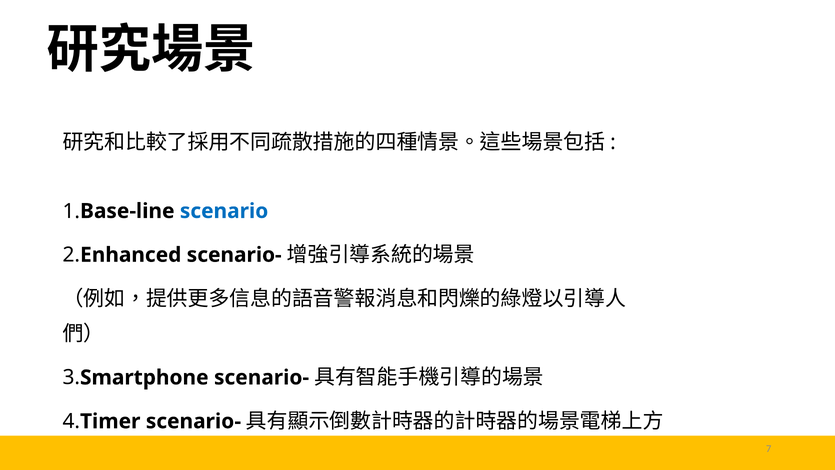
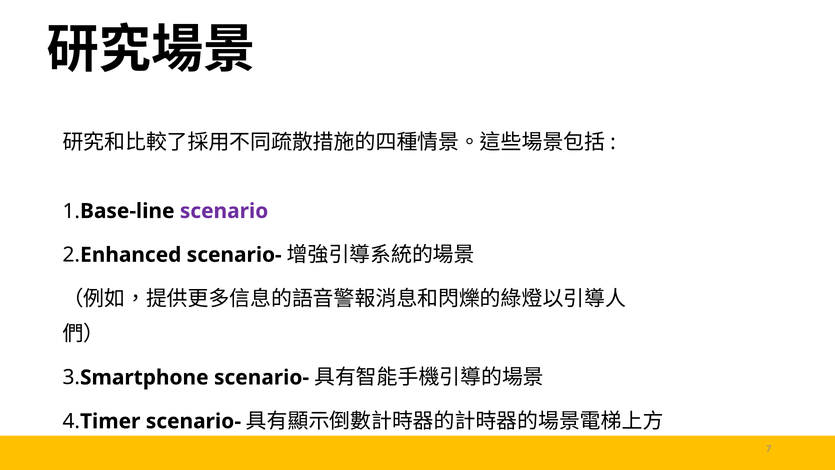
scenario colour: blue -> purple (224, 211)
